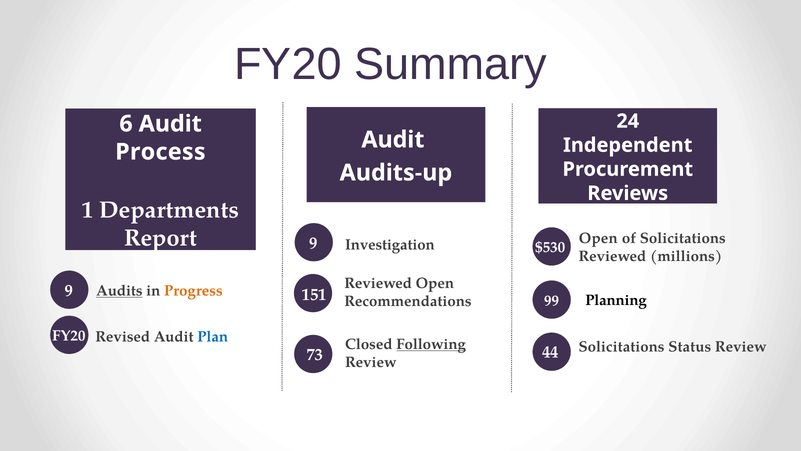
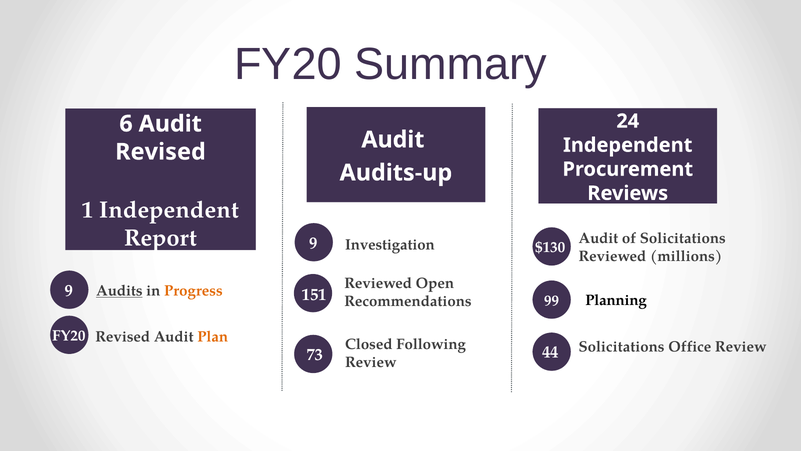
Process: Process -> Revised (160, 152)
1 Departments: Departments -> Independent (169, 210)
Open: Open -> Audit (598, 238)
$530: $530 -> $130 (550, 247)
Plan colour: blue -> orange (213, 337)
Following underline: present -> none (431, 344)
Status: Status -> Office (690, 346)
